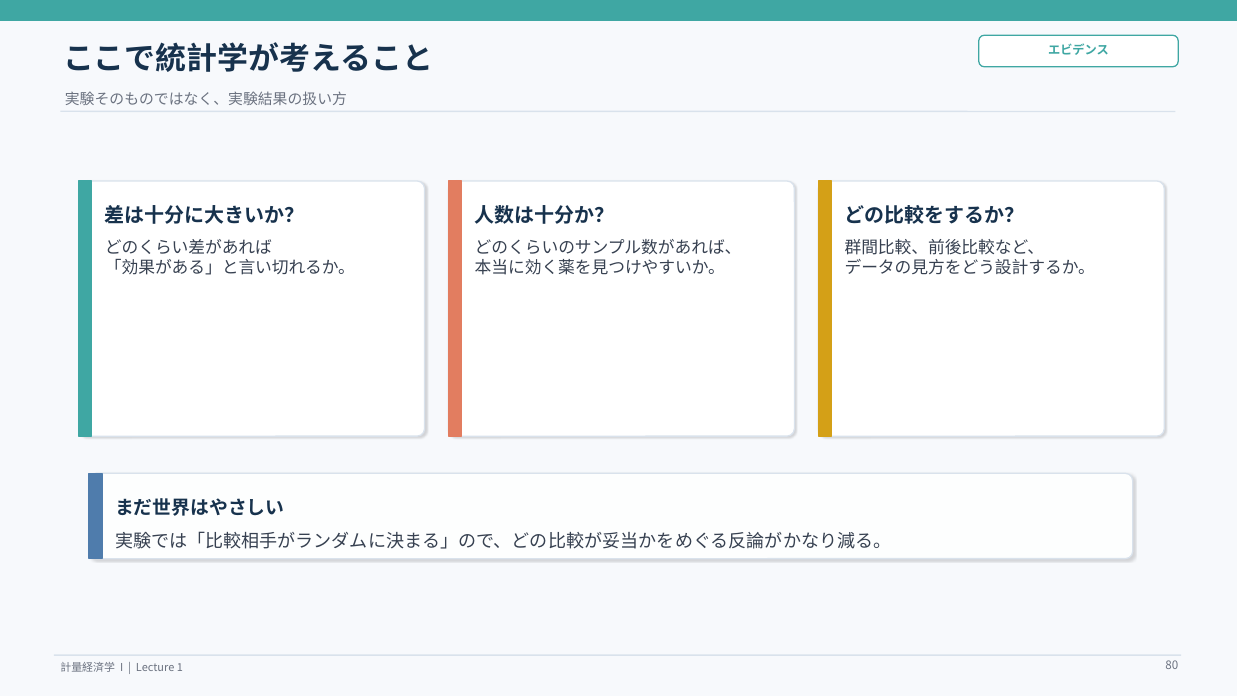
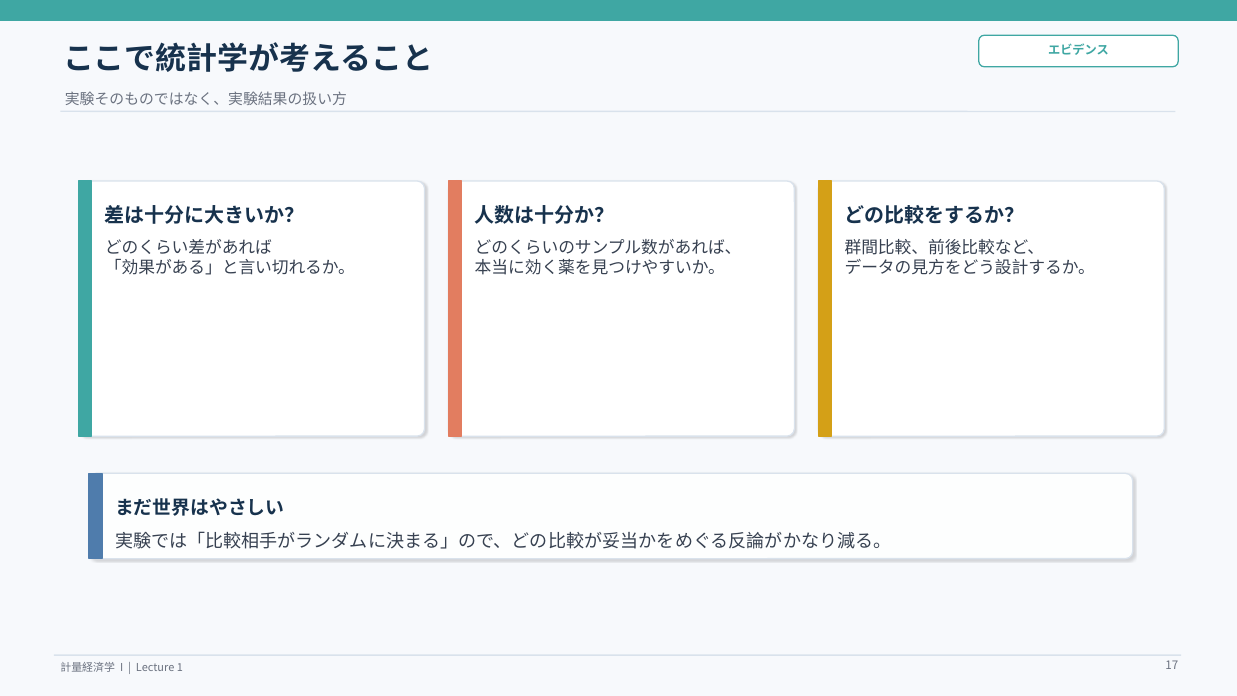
80: 80 -> 17 (1172, 666)
